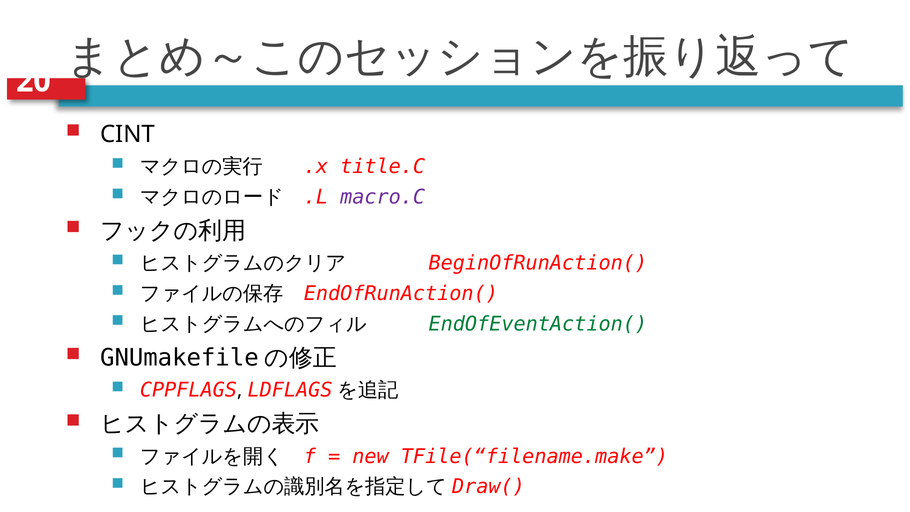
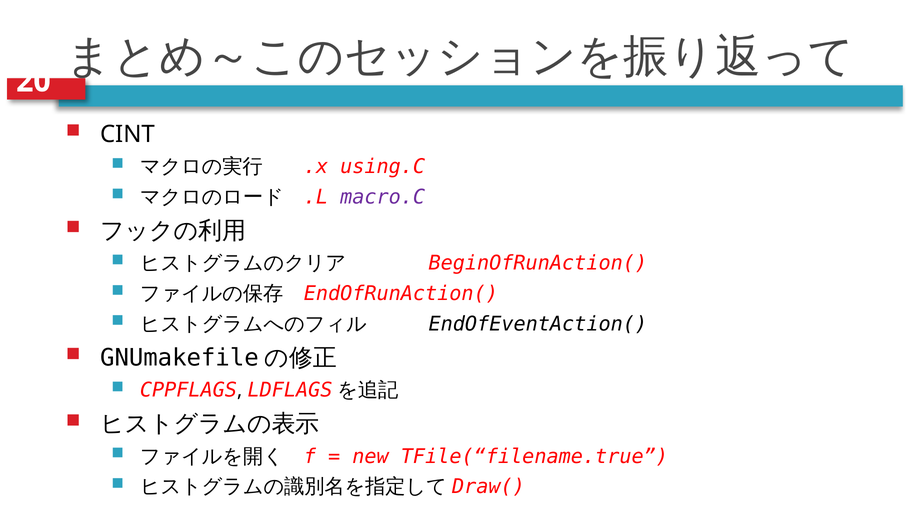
title.C: title.C -> using.C (383, 167)
EndOfEventAction( colour: green -> black (538, 324)
TFile(“filename.make: TFile(“filename.make -> TFile(“filename.true (534, 456)
